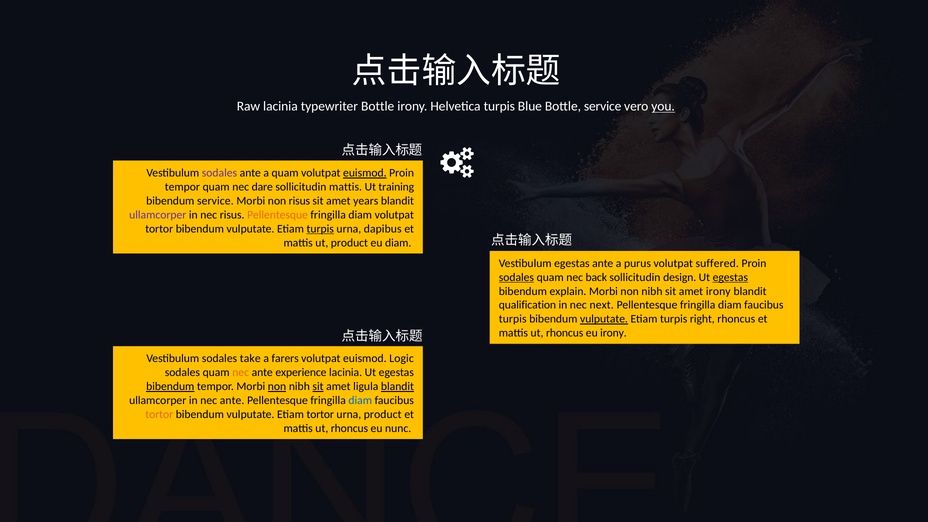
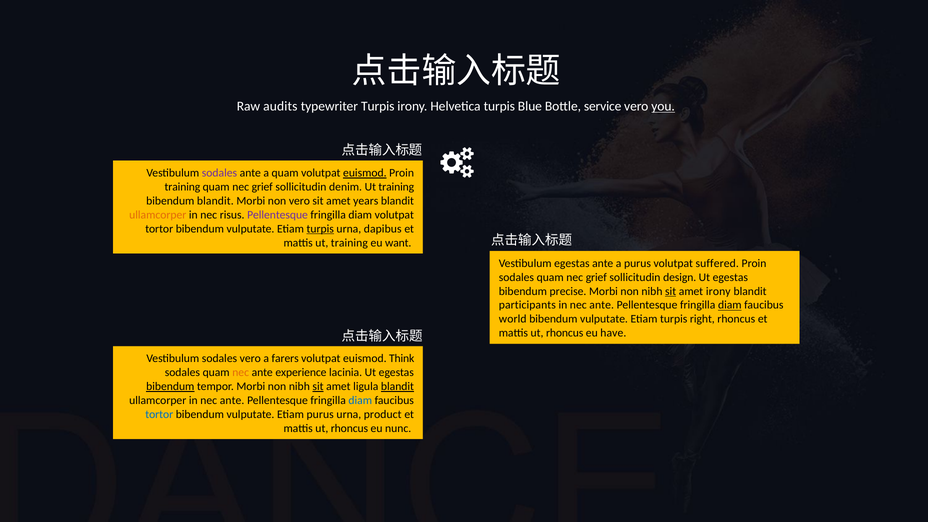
Raw lacinia: lacinia -> audits (280, 106)
typewriter Bottle: Bottle -> Turpis (378, 106)
tempor: tempor -> training (182, 187)
dare: dare -> grief (262, 187)
sollicitudin mattis: mattis -> denim (346, 187)
bibendum service: service -> blandit (215, 201)
non risus: risus -> vero (299, 201)
ullamcorper colour: purple -> orange (158, 215)
Pellentesque colour: orange -> purple (278, 215)
mattis ut product: product -> training (349, 243)
eu diam: diam -> want (398, 243)
sodales underline: present -> none (516, 277)
back: back -> grief (596, 277)
egestas underline: present -> none (730, 277)
explain: explain -> precise (568, 291)
sit underline: none -> present (671, 291)
qualification: qualification -> participants (527, 305)
next: next -> ante (602, 305)
diam underline: none -> present (730, 305)
turpis: turpis -> world (513, 319)
vulputate underline: present -> none (604, 319)
eu irony: irony -> have (613, 333)
sodales take: take -> vero (250, 359)
Logic: Logic -> Think (402, 359)
non underline: present -> none (277, 386)
tortor colour: orange -> blue (159, 414)
Etiam tortor: tortor -> purus (320, 414)
